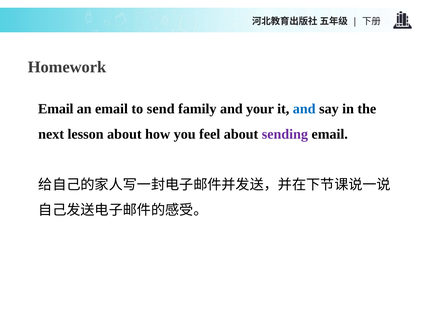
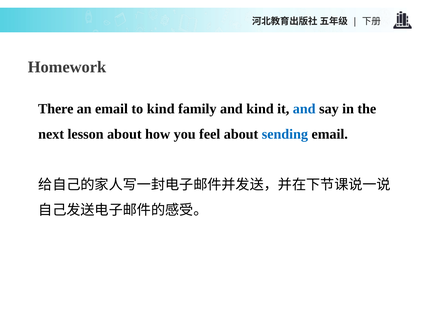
Email: Email -> There (56, 109)
to send: send -> kind (161, 109)
and your: your -> kind (260, 109)
sending colour: purple -> blue (285, 134)
